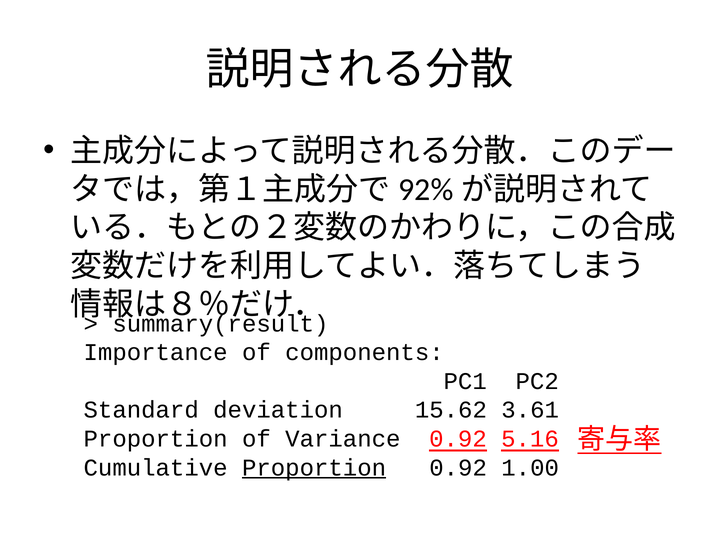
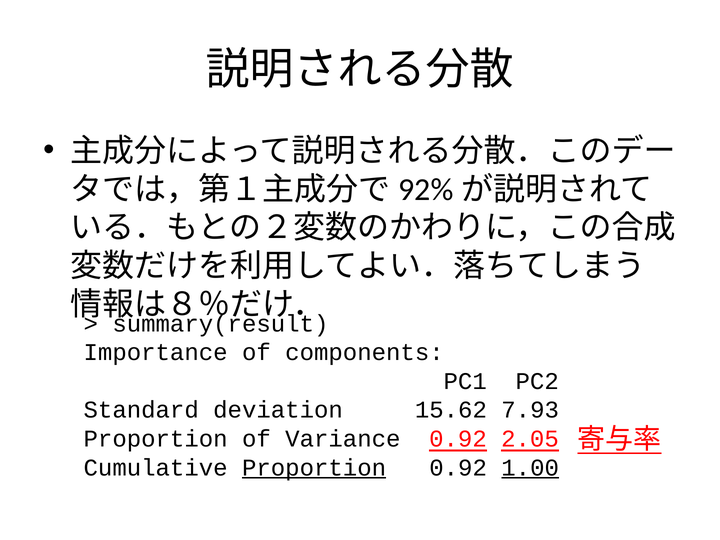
3.61: 3.61 -> 7.93 (530, 410)
5.16: 5.16 -> 2.05 (530, 439)
1.00 underline: none -> present (530, 468)
